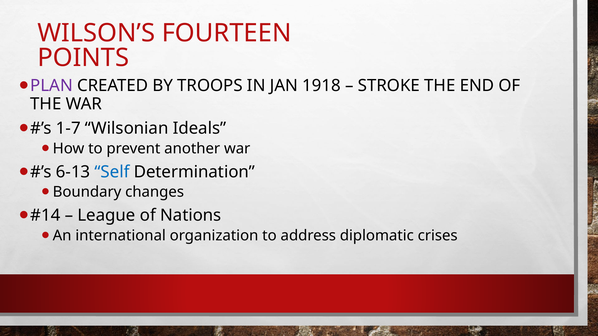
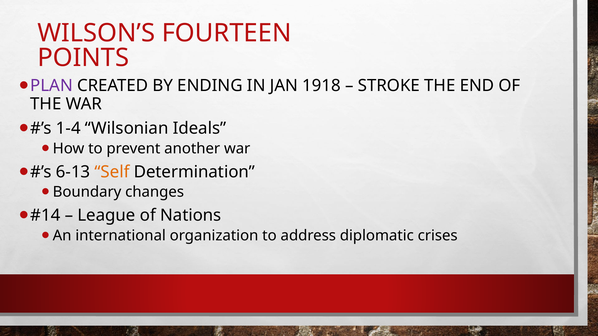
TROOPS: TROOPS -> ENDING (210, 86)
1-7: 1-7 -> 1-4 (68, 128)
Self colour: blue -> orange (112, 172)
